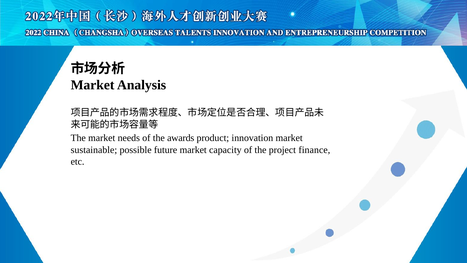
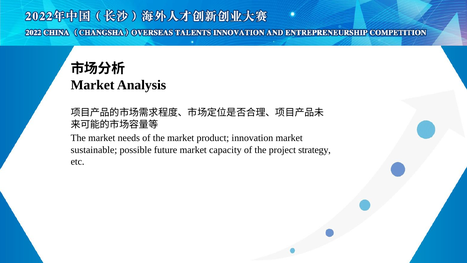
of the awards: awards -> market (181, 138)
finance: finance -> strategy (314, 150)
